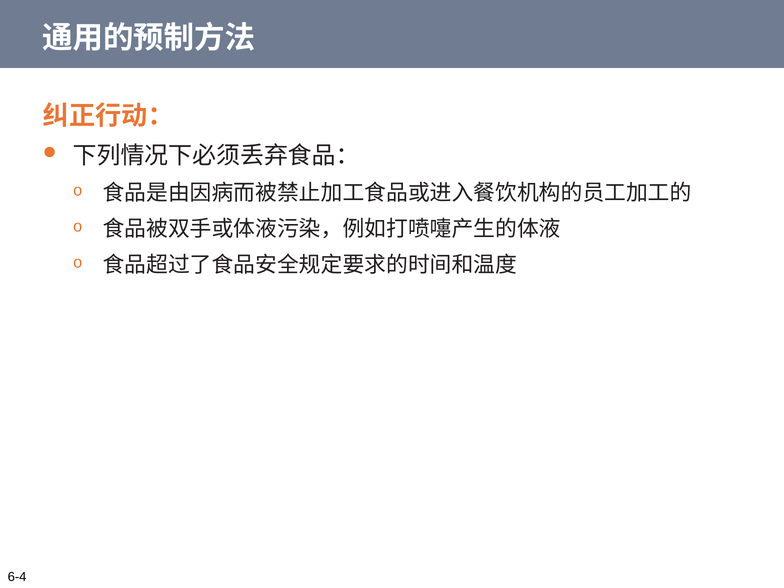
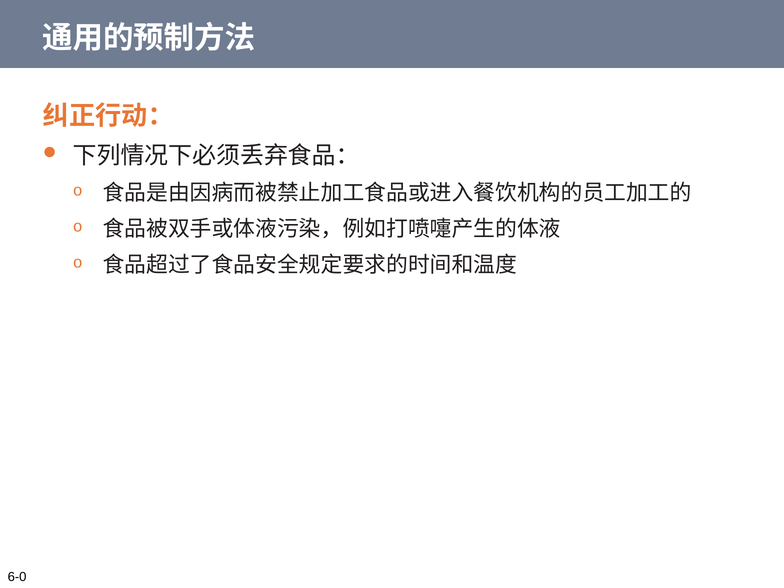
6-4: 6-4 -> 6-0 (17, 577)
